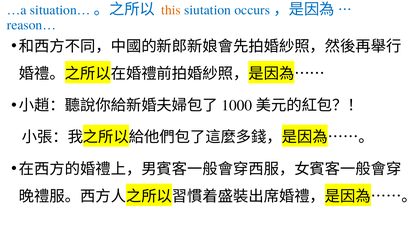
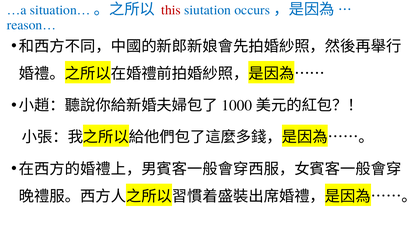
this colour: orange -> red (171, 10)
